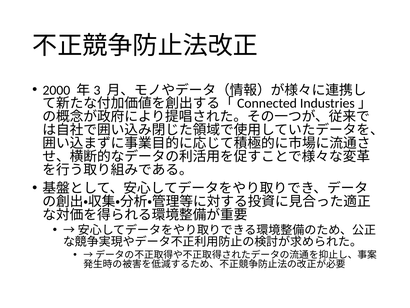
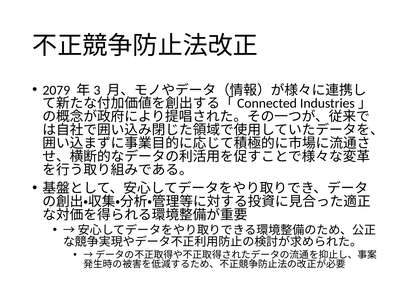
2000: 2000 -> 2079 (56, 90)
